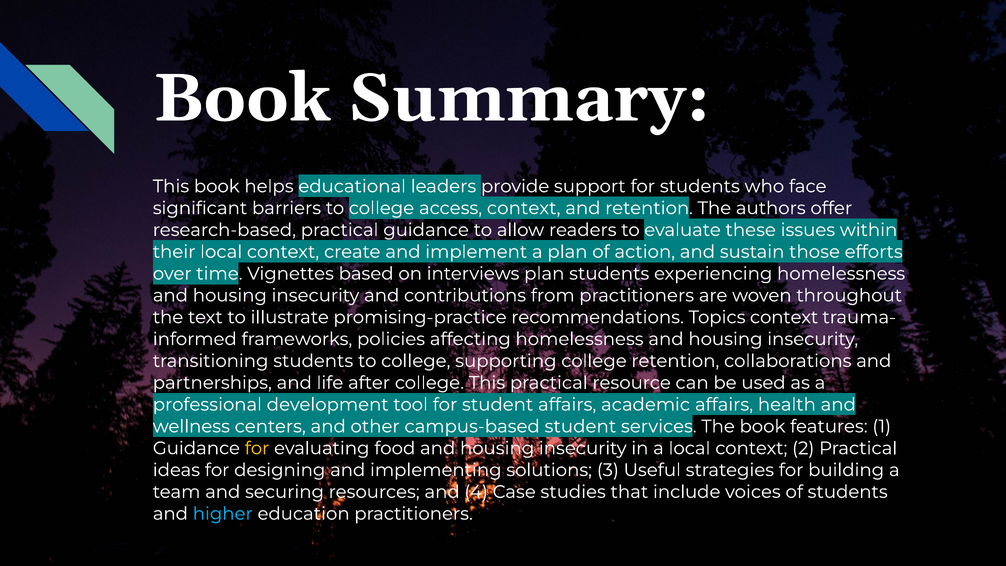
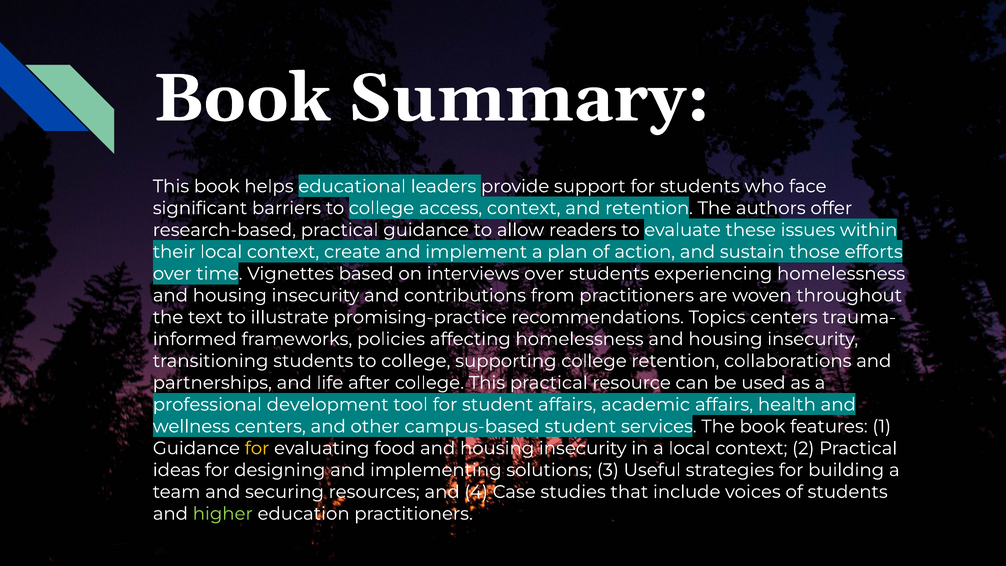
interviews plan: plan -> over (544, 274)
Topics context: context -> centers (784, 317)
higher colour: light blue -> light green (223, 514)
